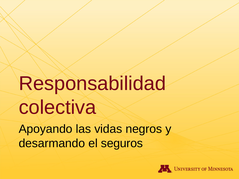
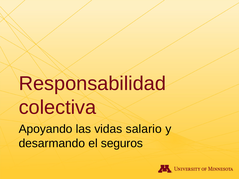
negros: negros -> salario (144, 129)
